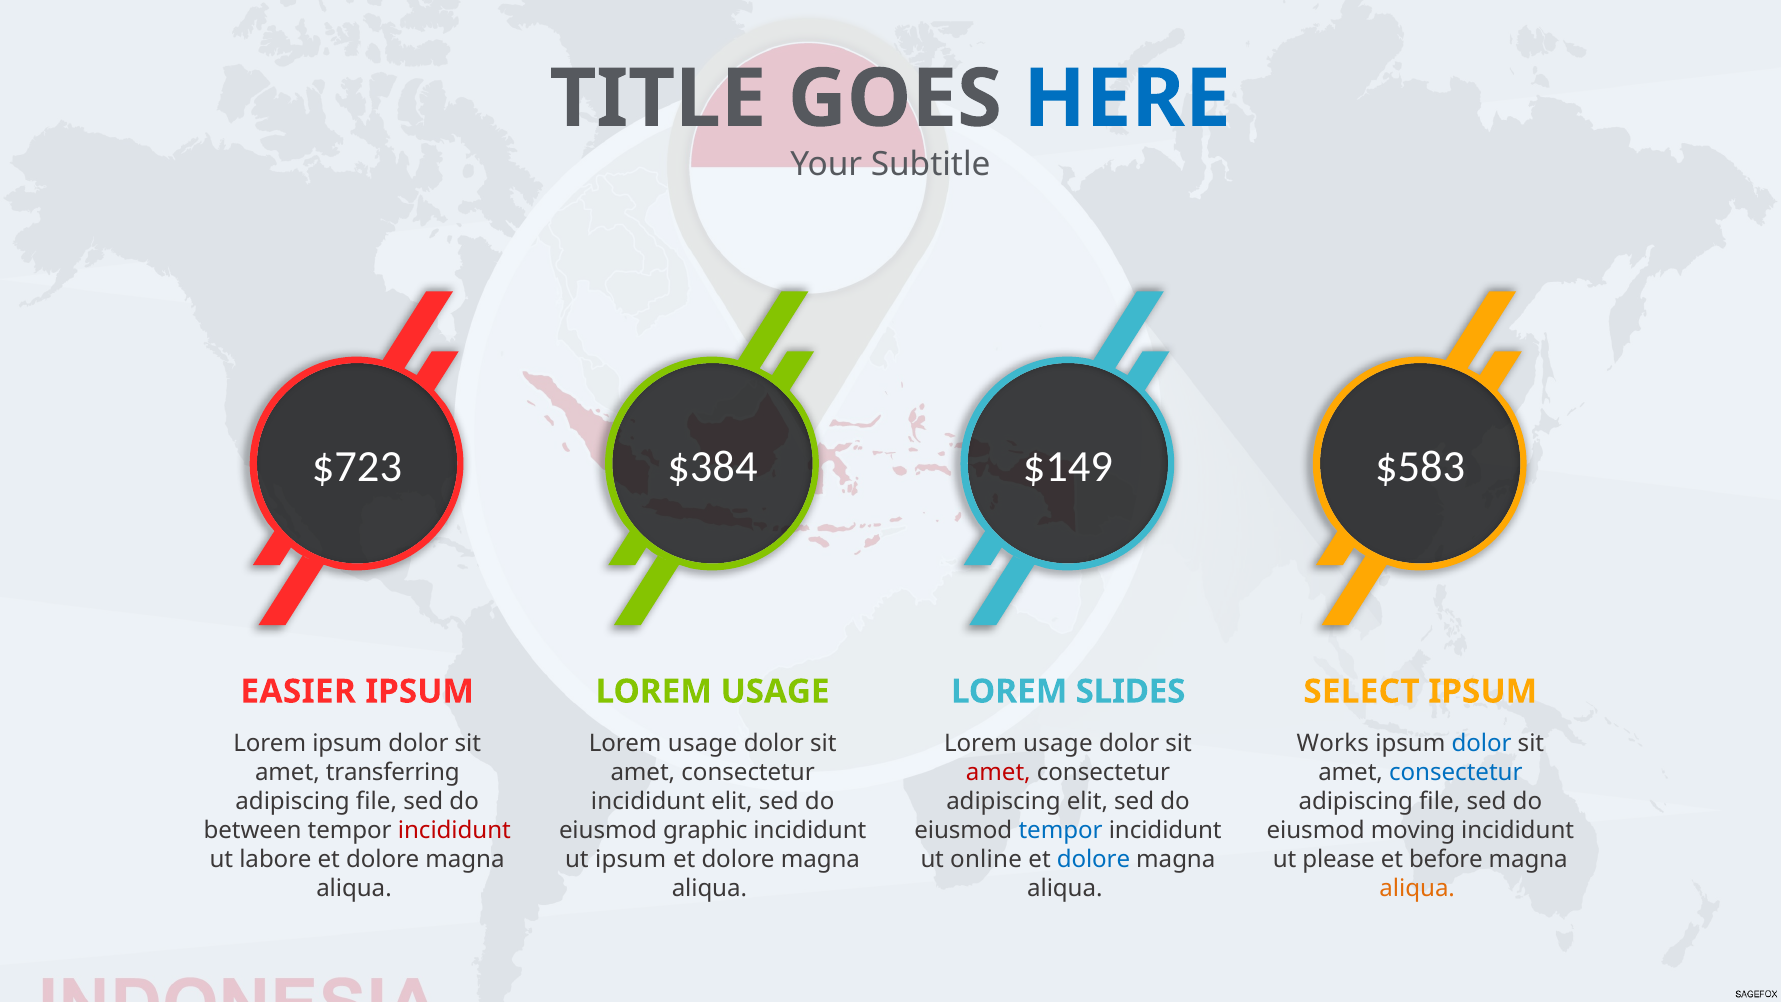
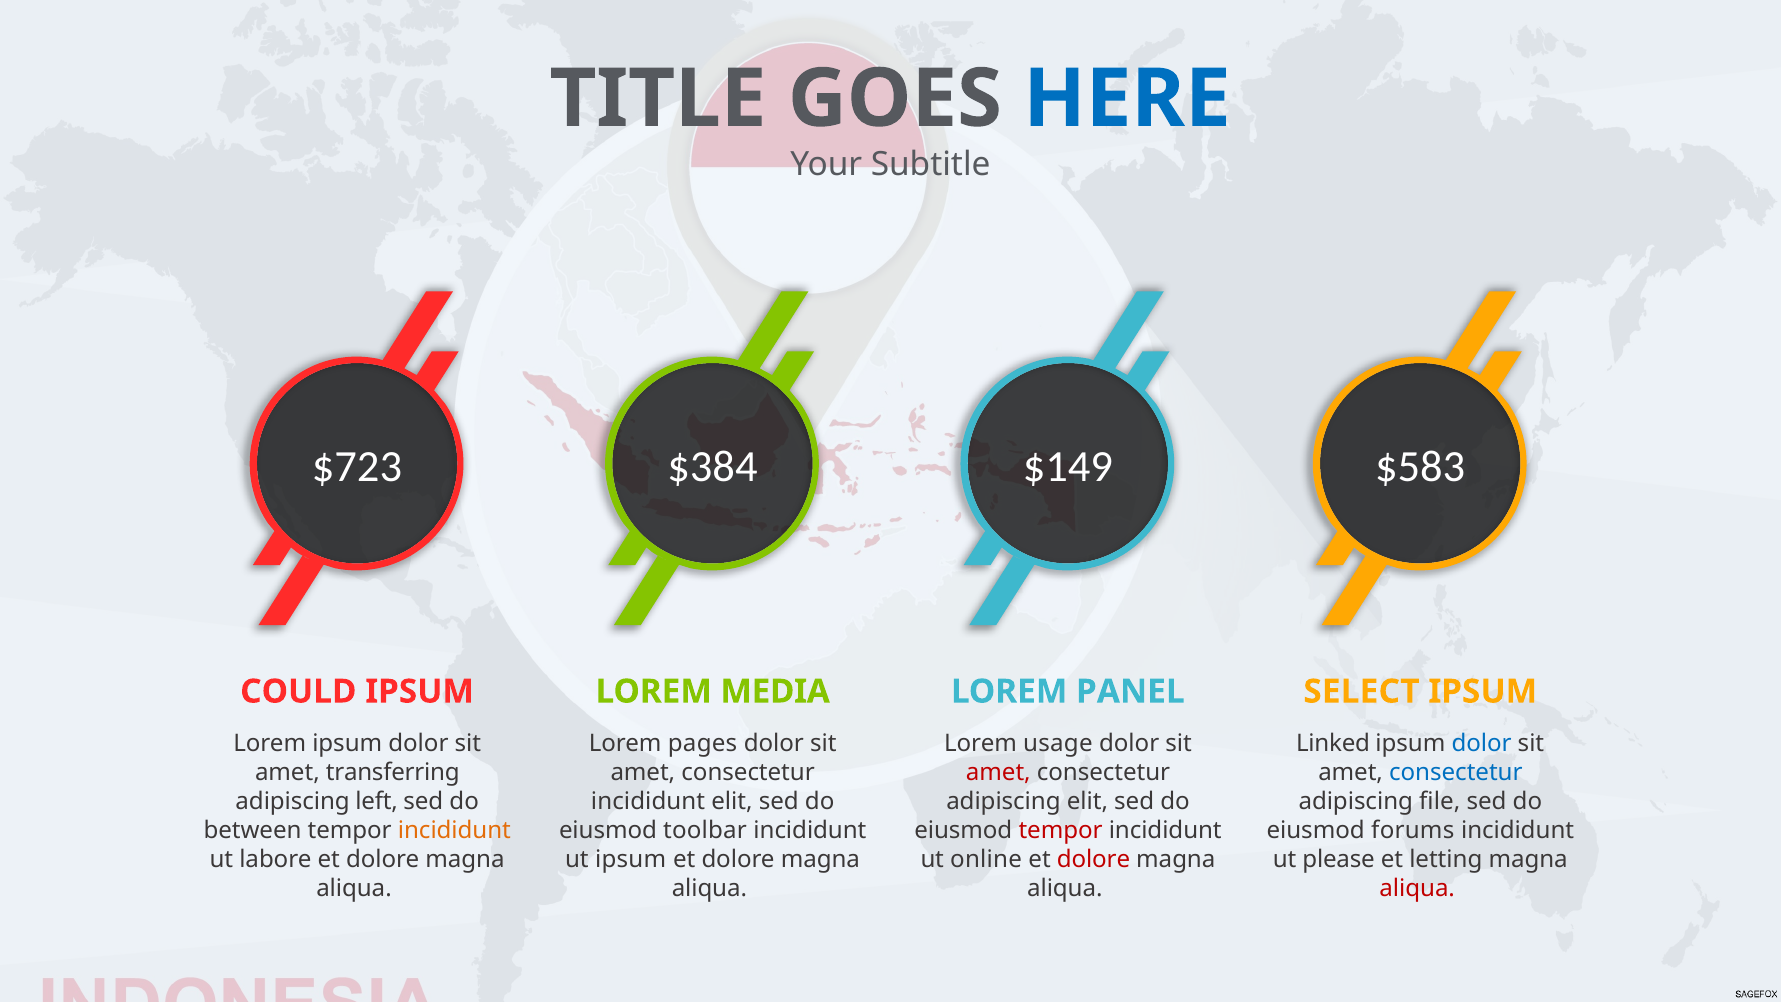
EASIER: EASIER -> COULD (298, 691)
USAGE: USAGE -> MEDIA (775, 691)
SLIDES: SLIDES -> PANEL (1130, 691)
usage: usage -> pages (703, 743)
Works: Works -> Linked (1333, 743)
file: file -> left (377, 801)
incididunt colour: red -> orange (454, 830)
graphic: graphic -> toolbar (705, 830)
tempor colour: blue -> red (1061, 830)
moving: moving -> forums (1413, 830)
dolore colour: blue -> red (1094, 859)
before: before -> letting (1446, 859)
aliqua colour: orange -> red (1417, 888)
